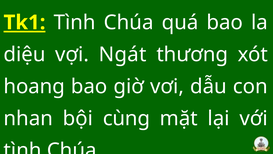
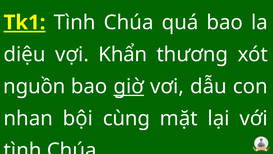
Ngát: Ngát -> Khẩn (123, 54)
hoang: hoang -> nguồn (34, 86)
giờ underline: none -> present (129, 86)
